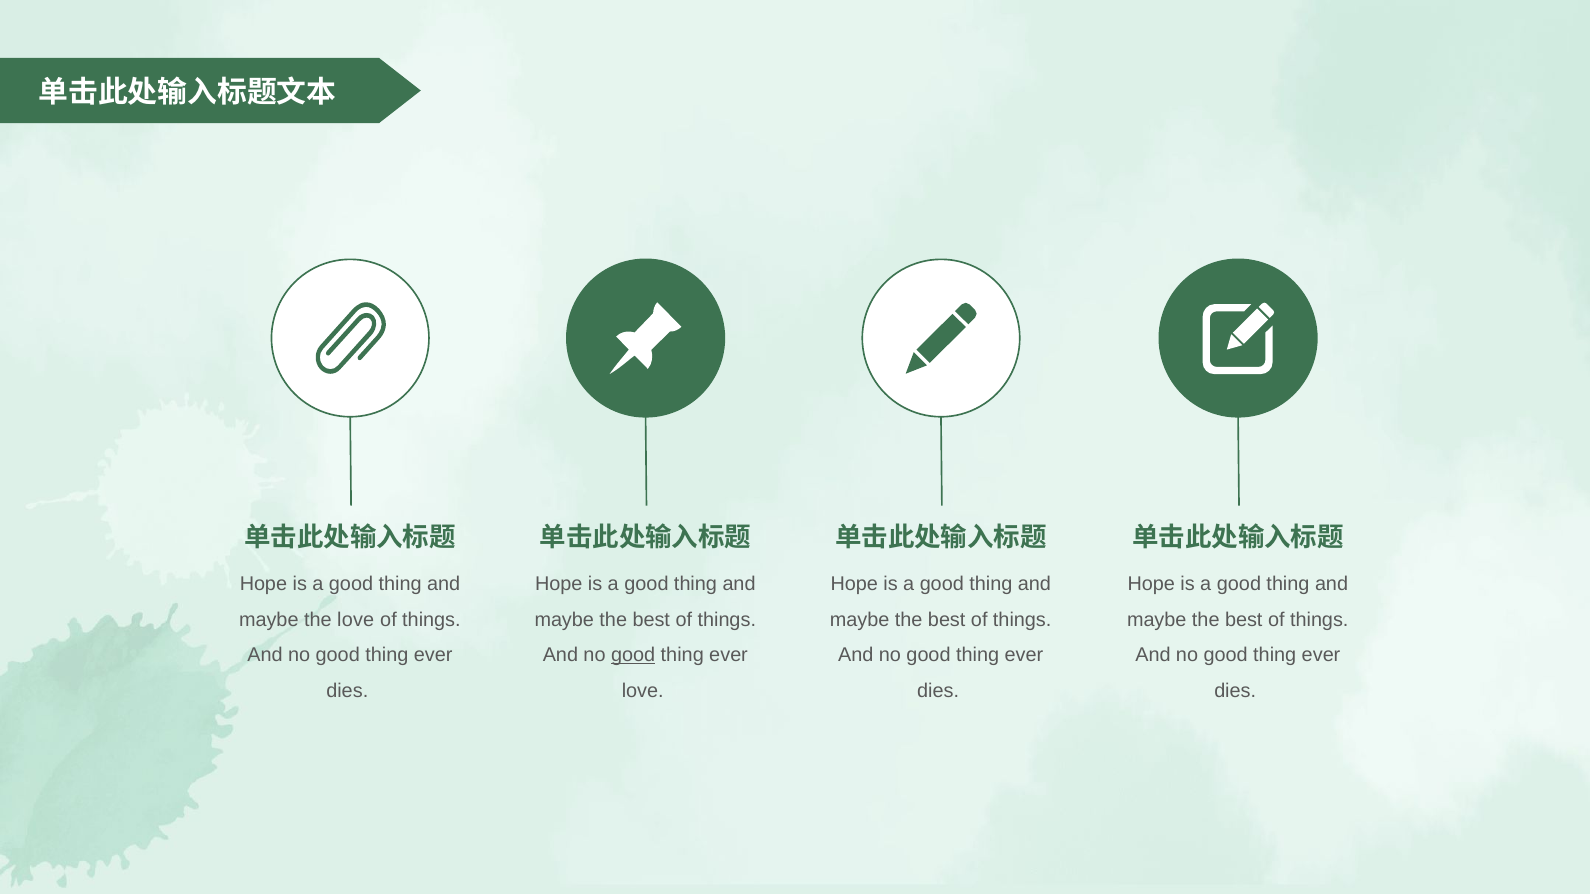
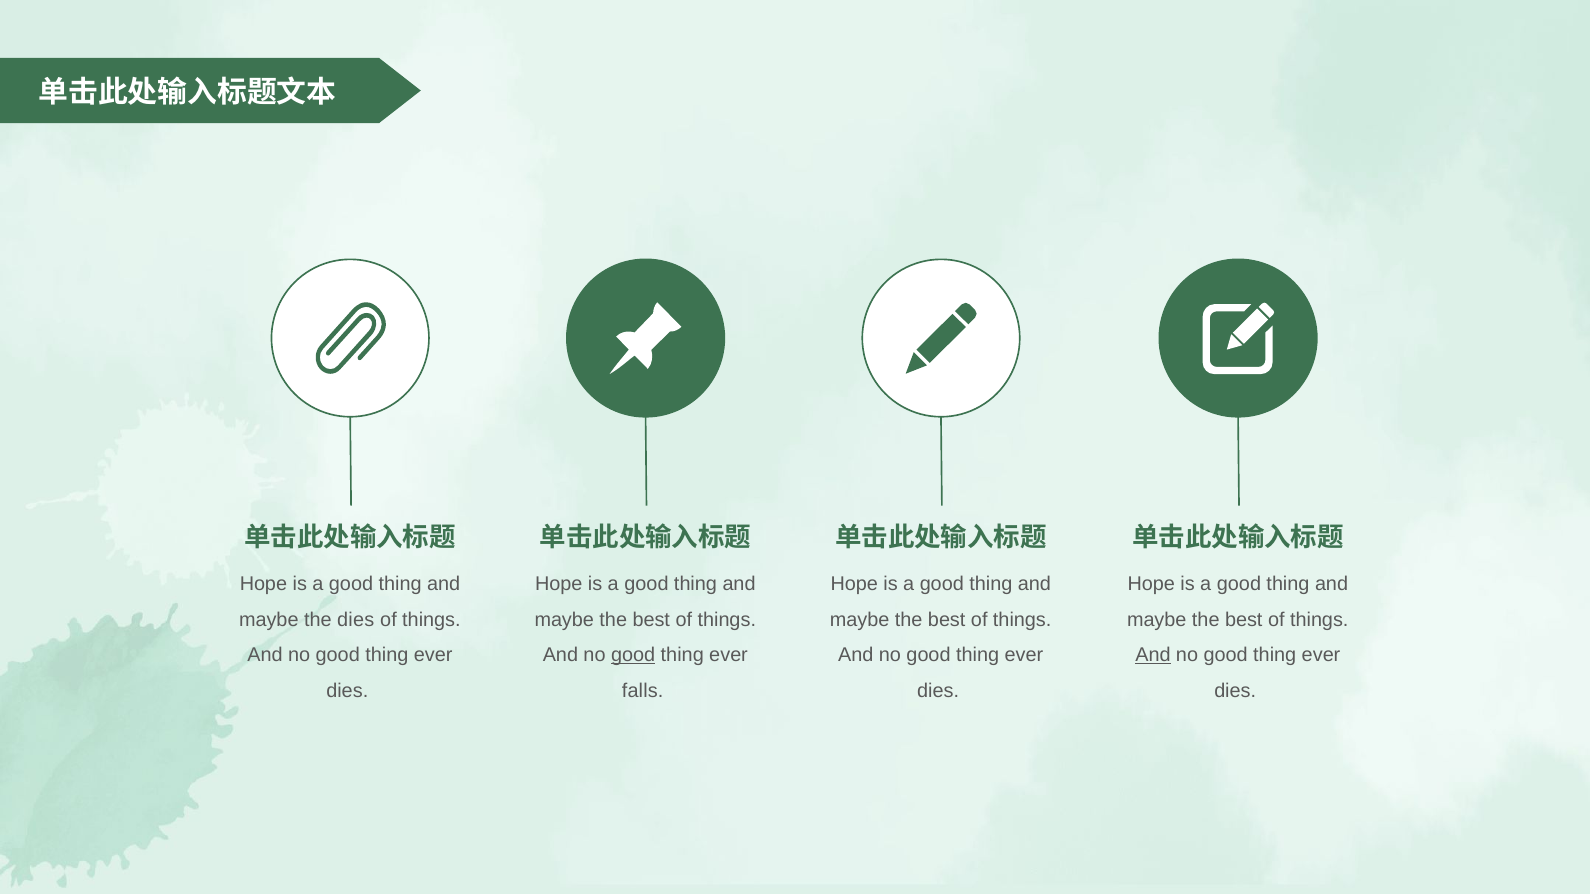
the love: love -> dies (356, 620)
And underline: none -> present (1153, 656)
love: love -> falls (643, 691)
